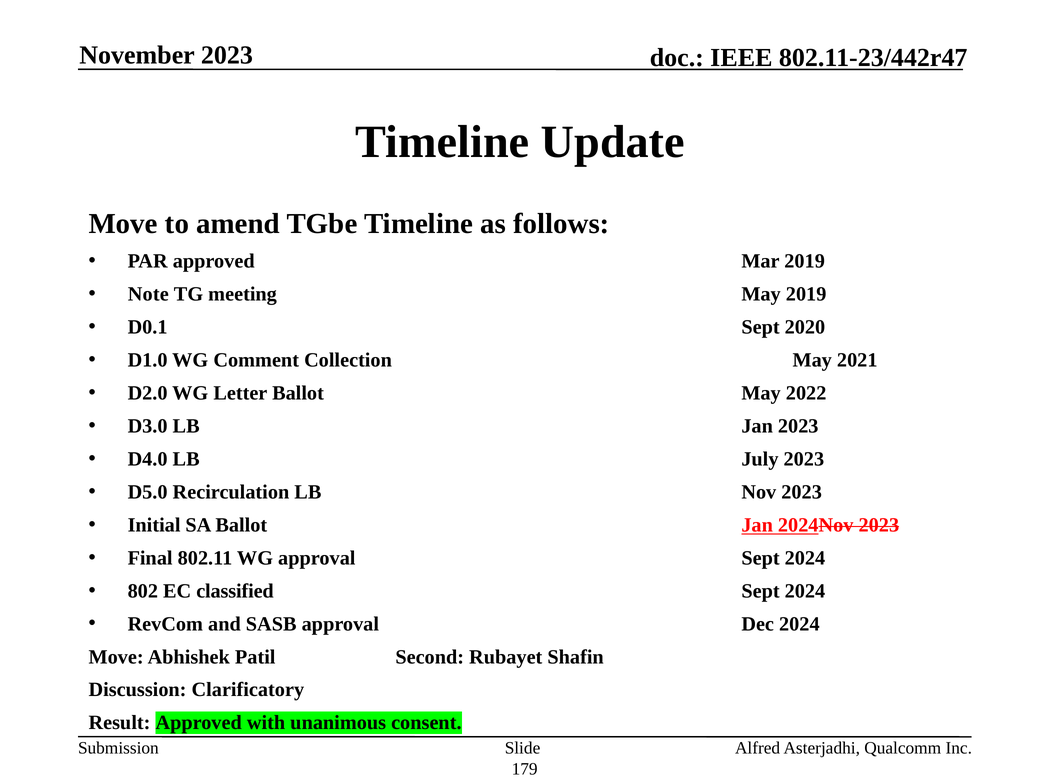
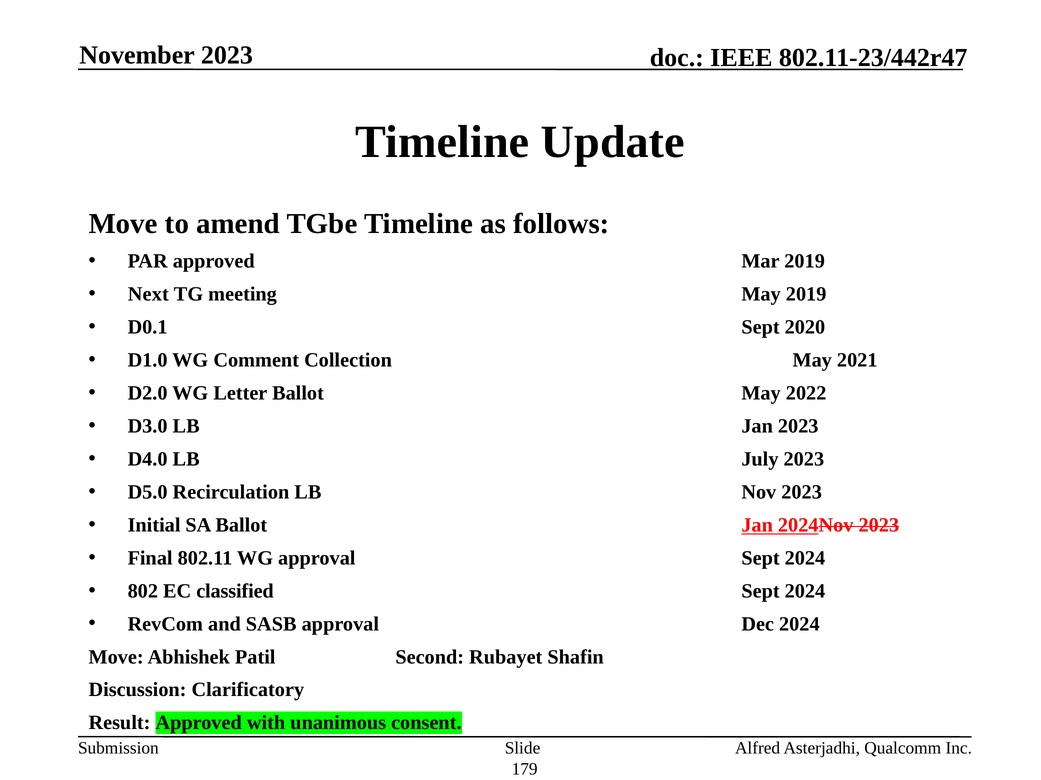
Note: Note -> Next (148, 295)
